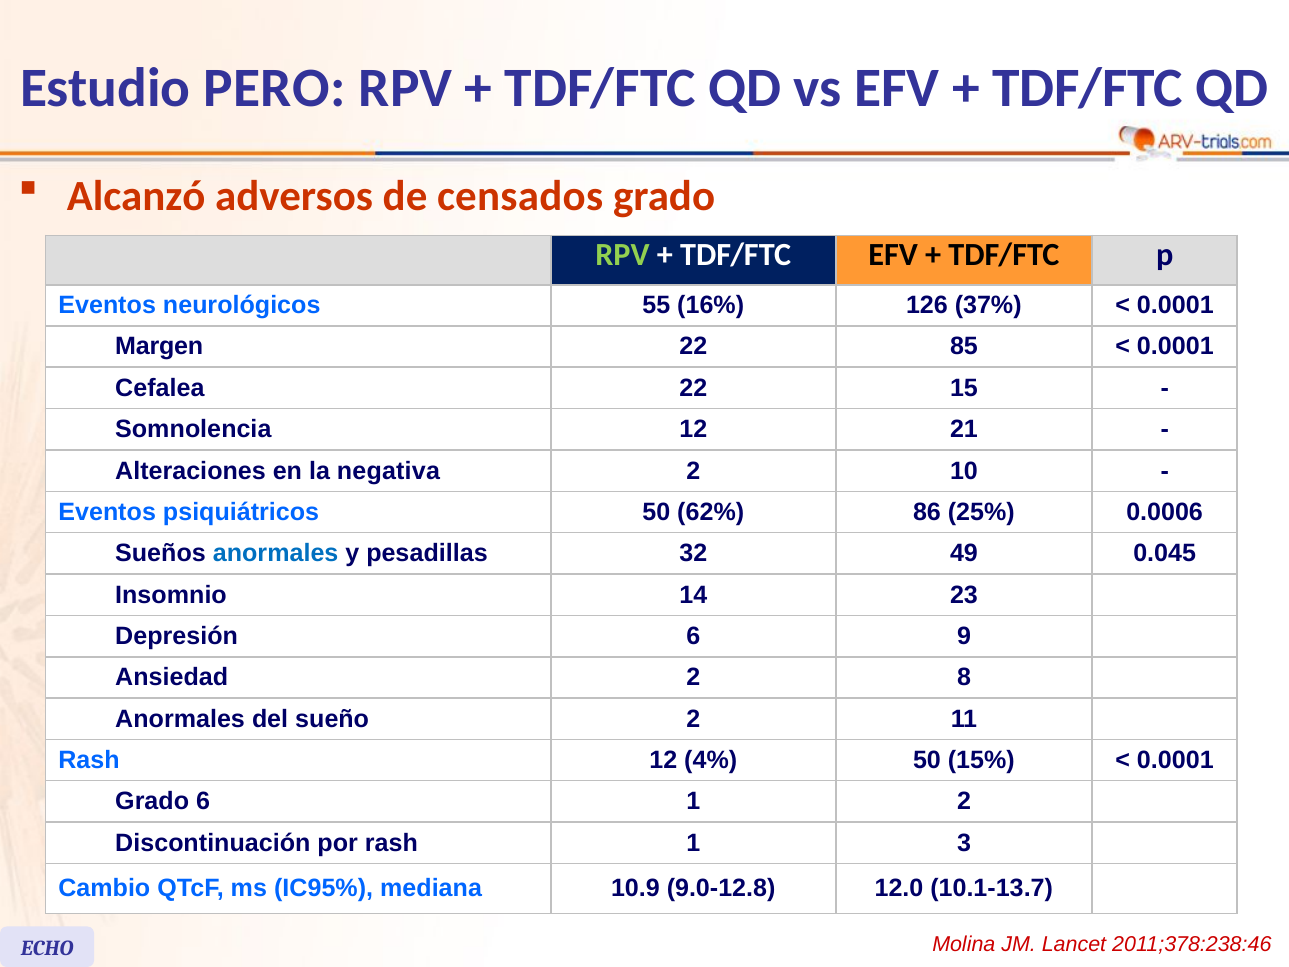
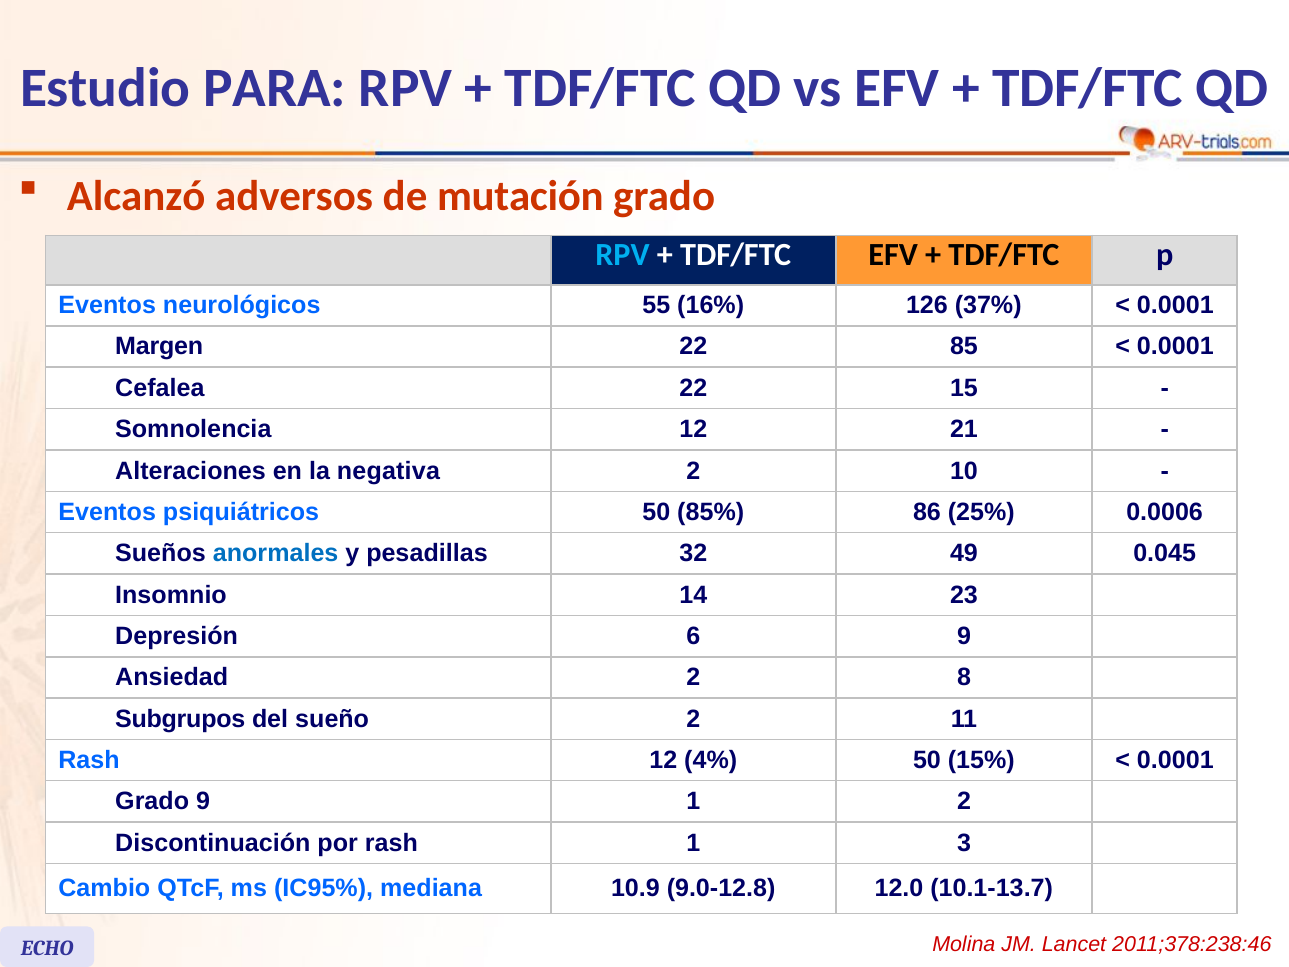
PERO: PERO -> PARA (275, 88)
censados: censados -> mutación (520, 197)
RPV colour: light green -> light blue (623, 255)
62%: 62% -> 85% (711, 512)
Anormales: Anormales -> Subgrupos (180, 719)
Grado 6: 6 -> 9 (203, 801)
